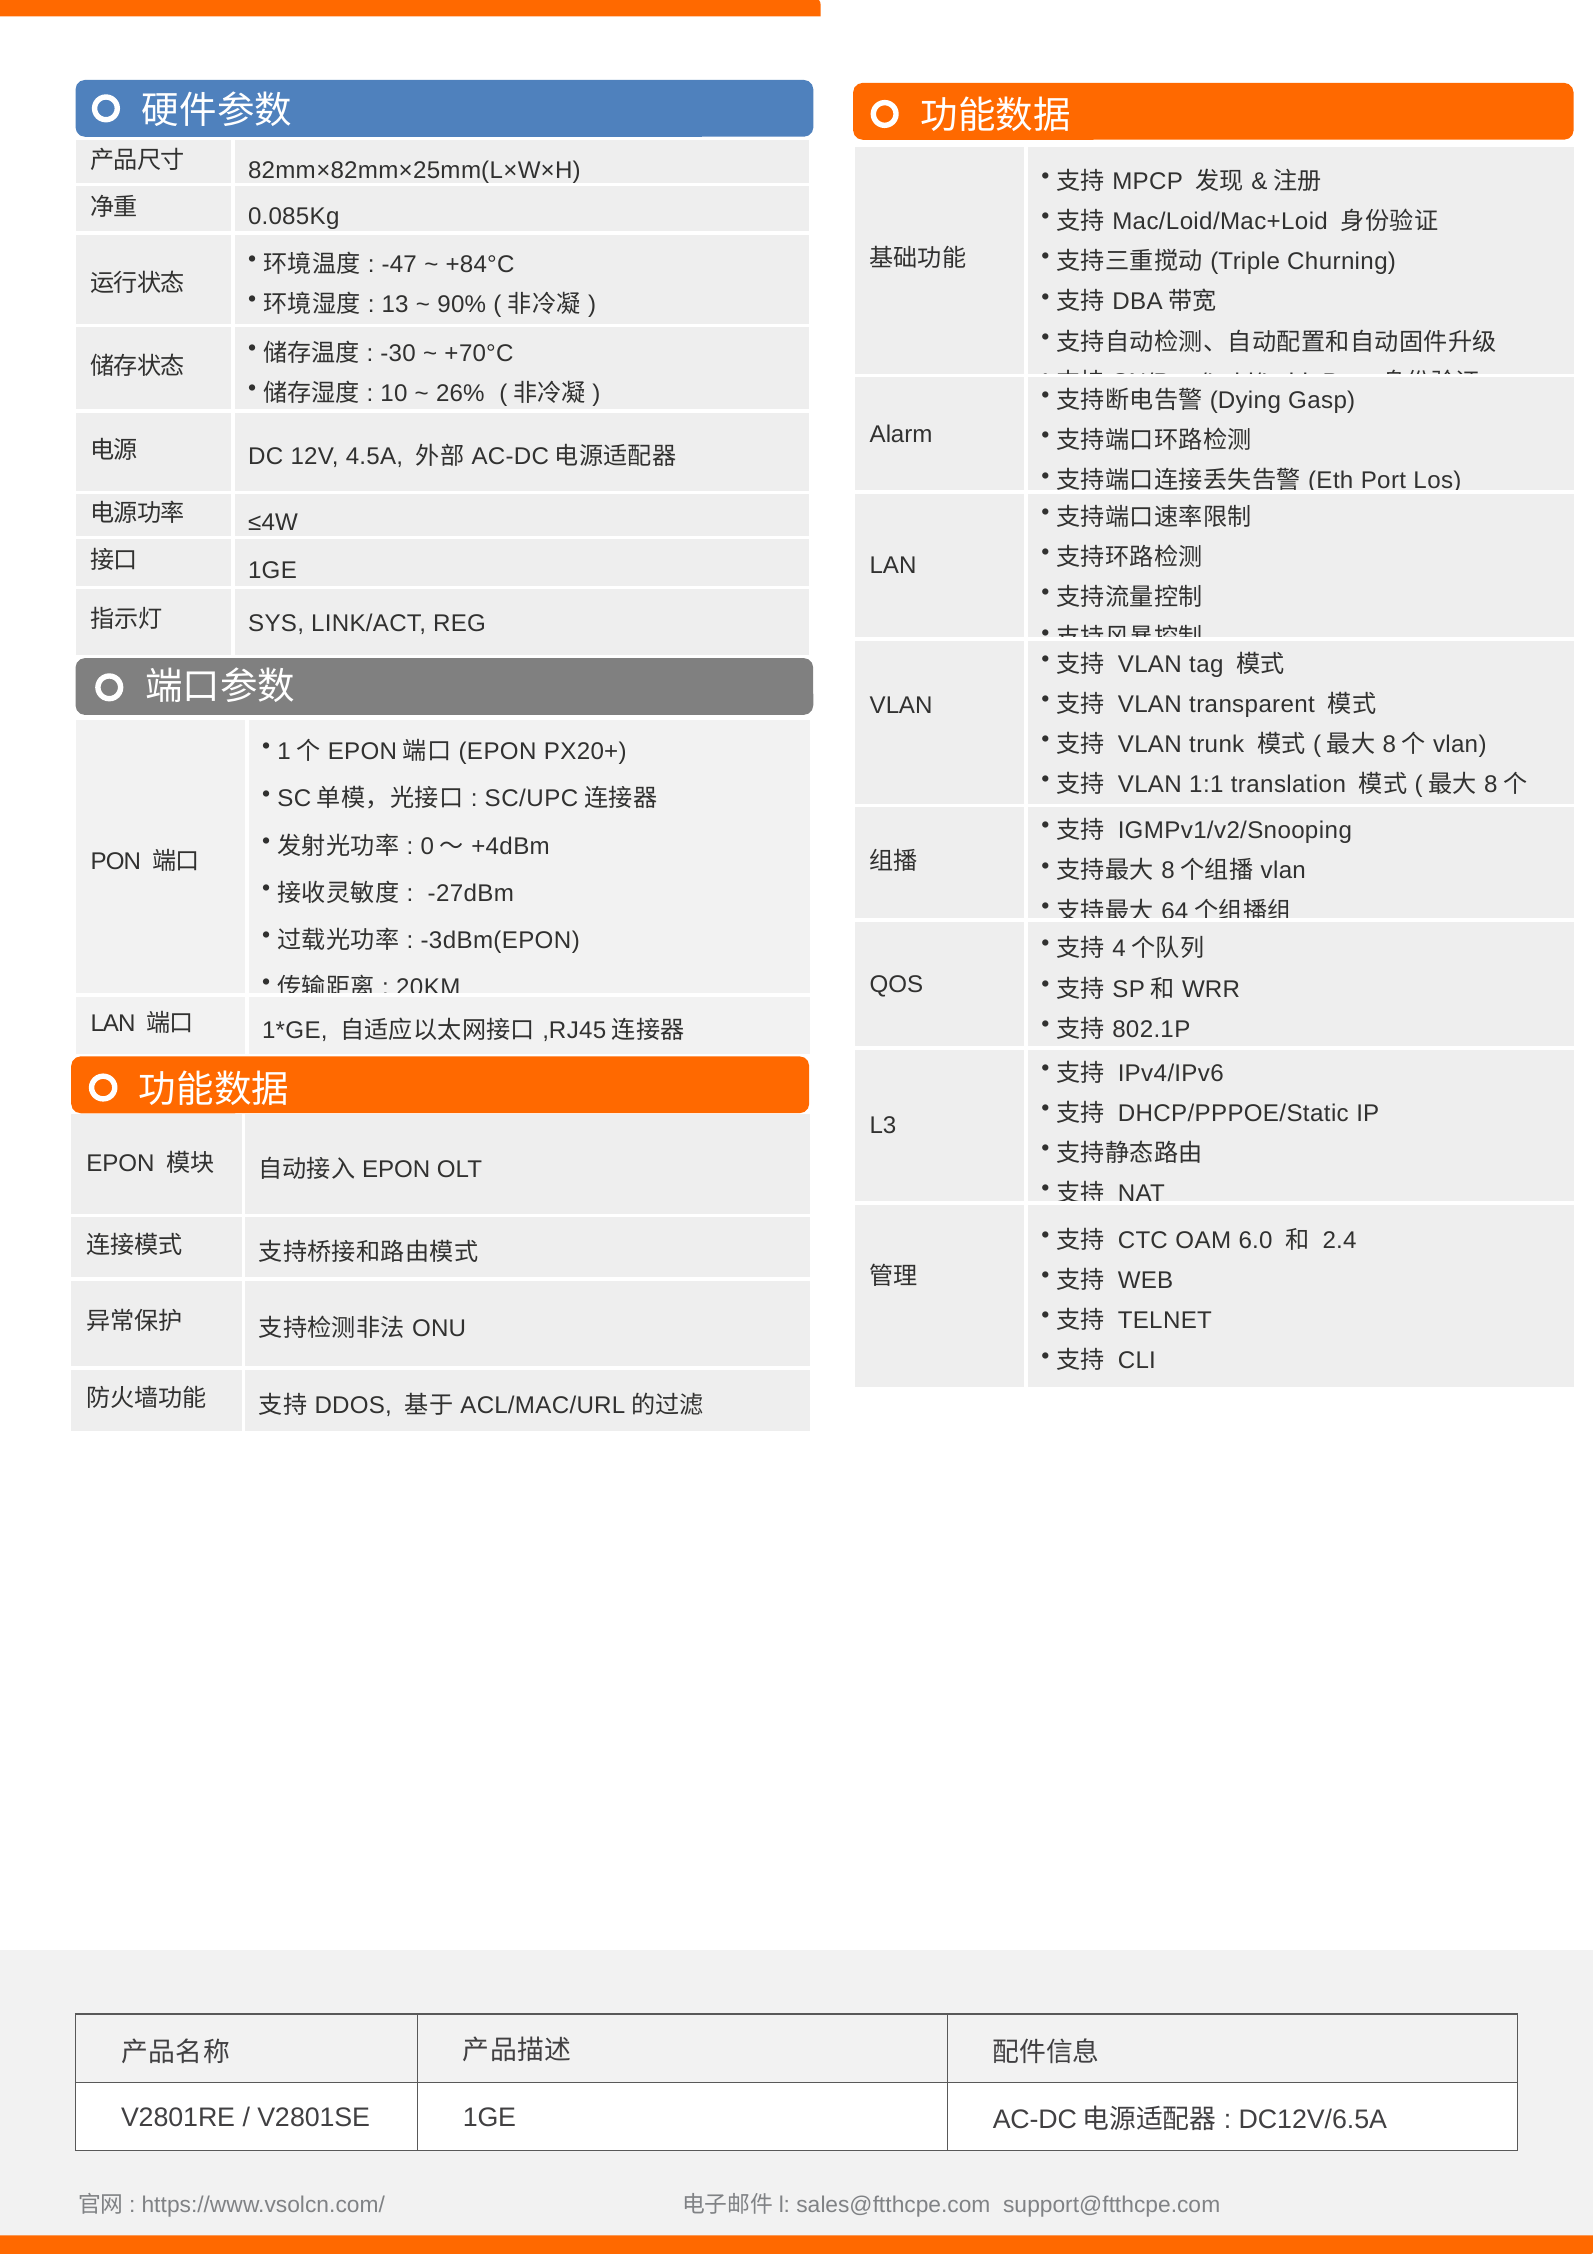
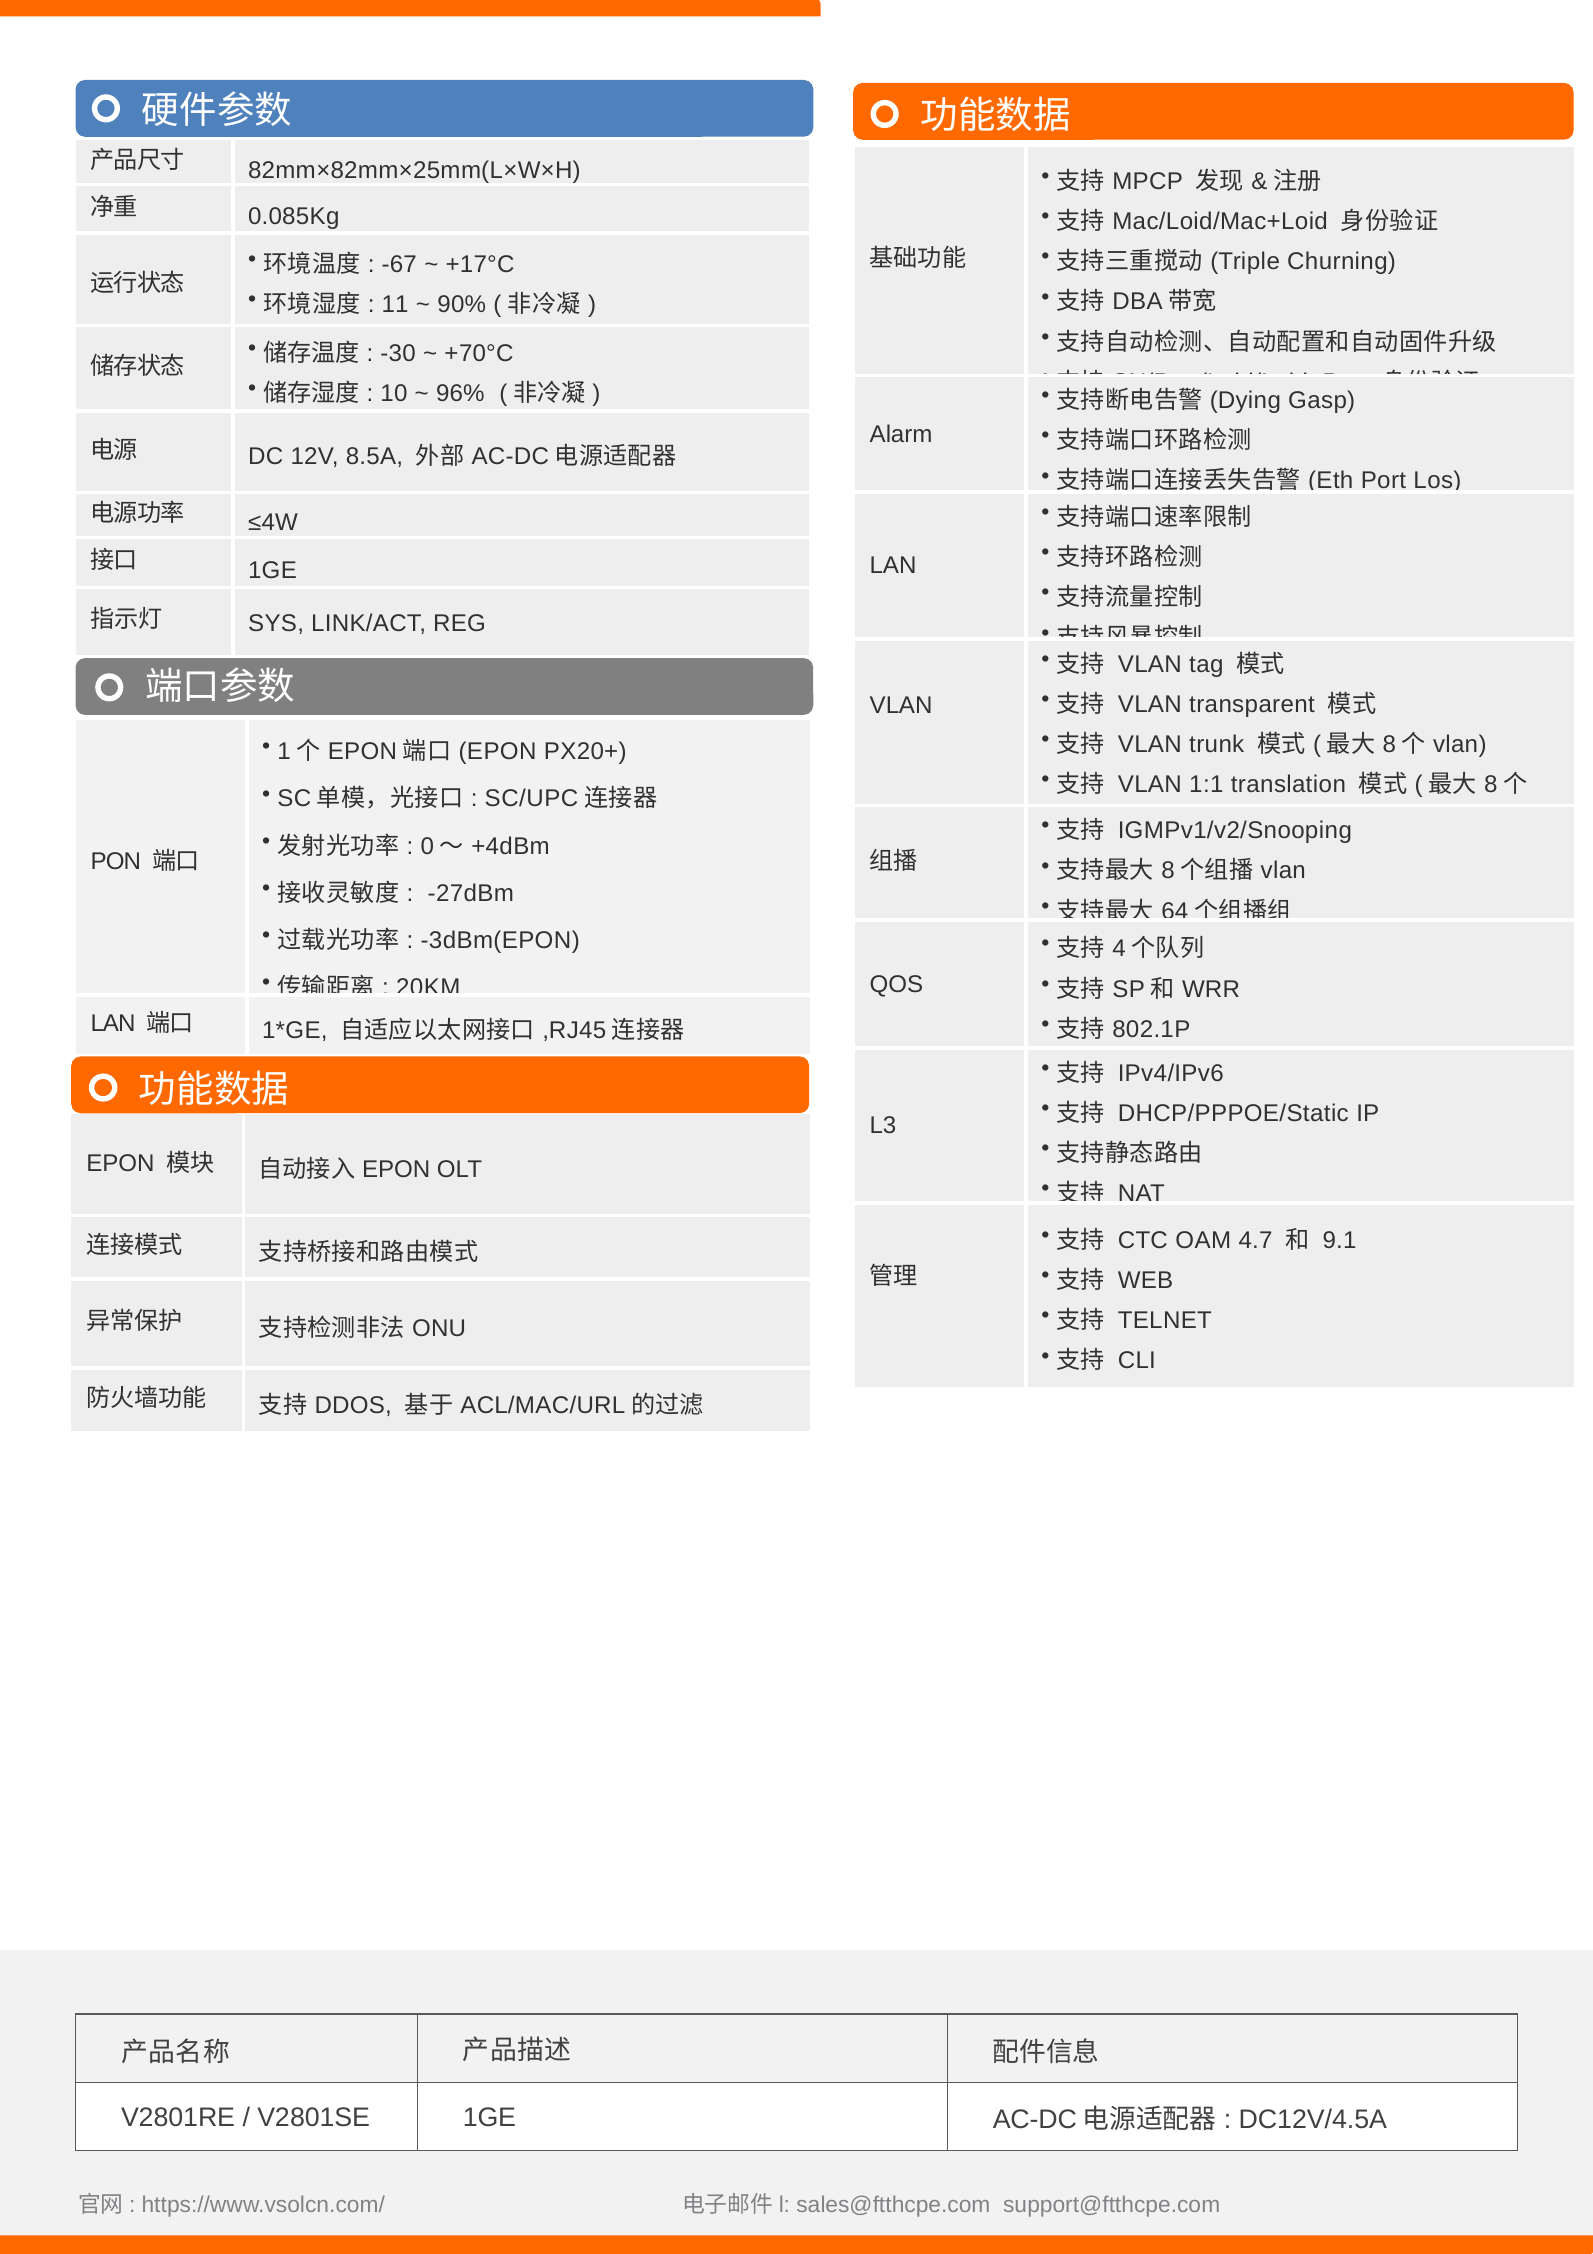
-47: -47 -> -67 (399, 264)
+84°C: +84°C -> +17°C (480, 264)
13: 13 -> 11 (395, 304)
26%: 26% -> 96% (460, 393)
4.5A: 4.5A -> 8.5A (374, 457)
6.0: 6.0 -> 4.7 (1256, 1241)
2.4: 2.4 -> 9.1 (1340, 1241)
DC12V/6.5A: DC12V/6.5A -> DC12V/4.5A (1313, 2120)
